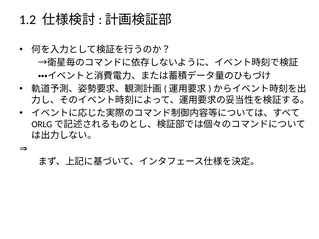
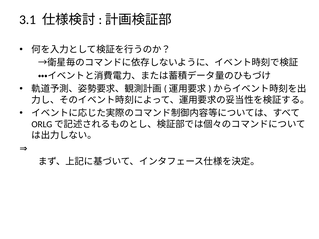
1.2: 1.2 -> 3.1 (28, 20)
